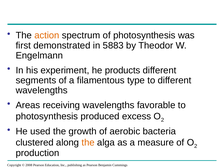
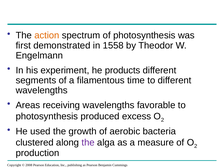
5883: 5883 -> 1558 (113, 45)
type: type -> time (136, 80)
the colour: orange -> purple (88, 143)
